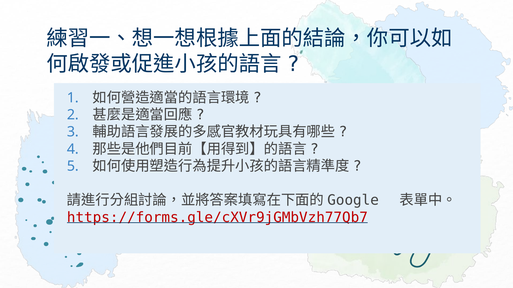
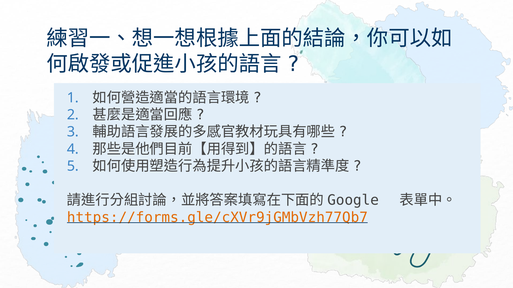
https://forms.gle/cXVr9jGMbVzh77Qb7 colour: red -> orange (217, 218)
